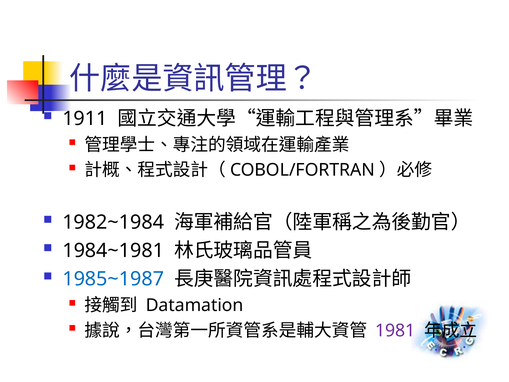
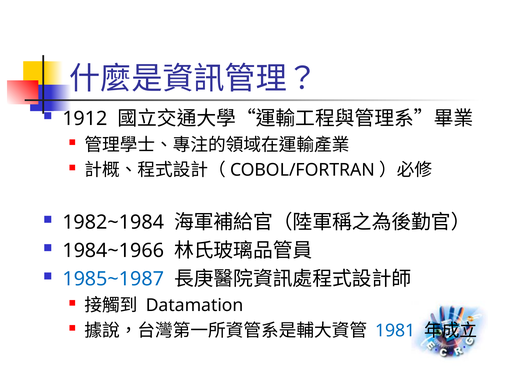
1911: 1911 -> 1912 (85, 118)
1984~1981: 1984~1981 -> 1984~1966 (113, 251)
1981 colour: purple -> blue (395, 330)
